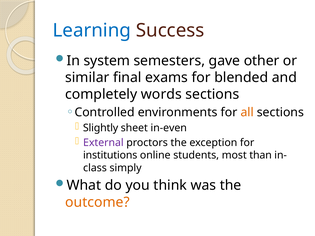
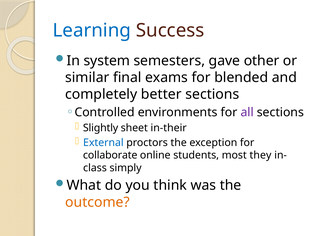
words: words -> better (161, 94)
all colour: orange -> purple (247, 112)
in-even: in-even -> in-their (169, 128)
External colour: purple -> blue (103, 143)
institutions: institutions -> collaborate (110, 155)
than: than -> they (260, 155)
